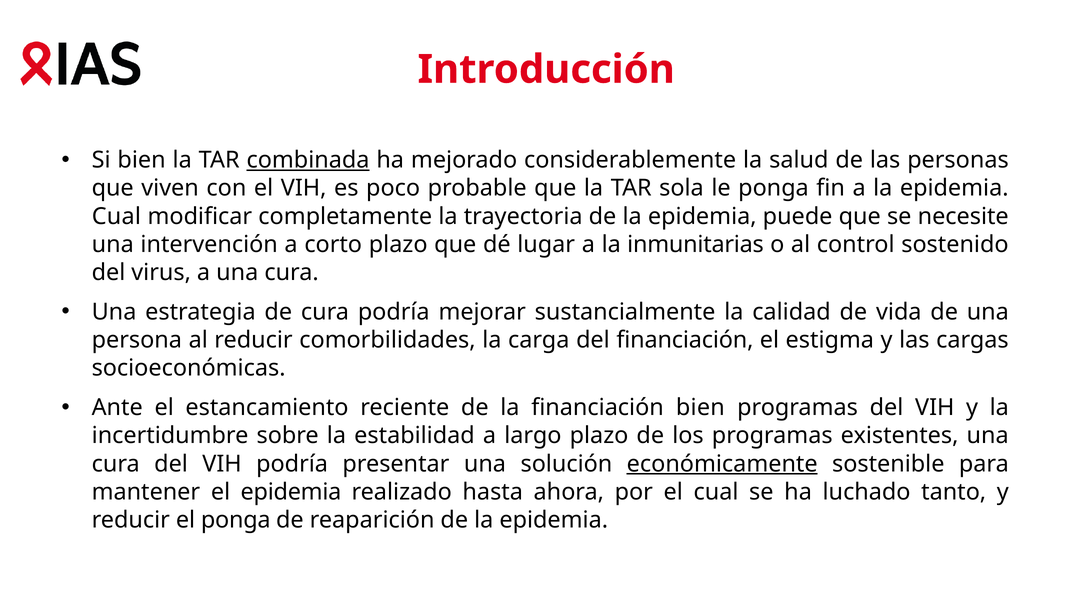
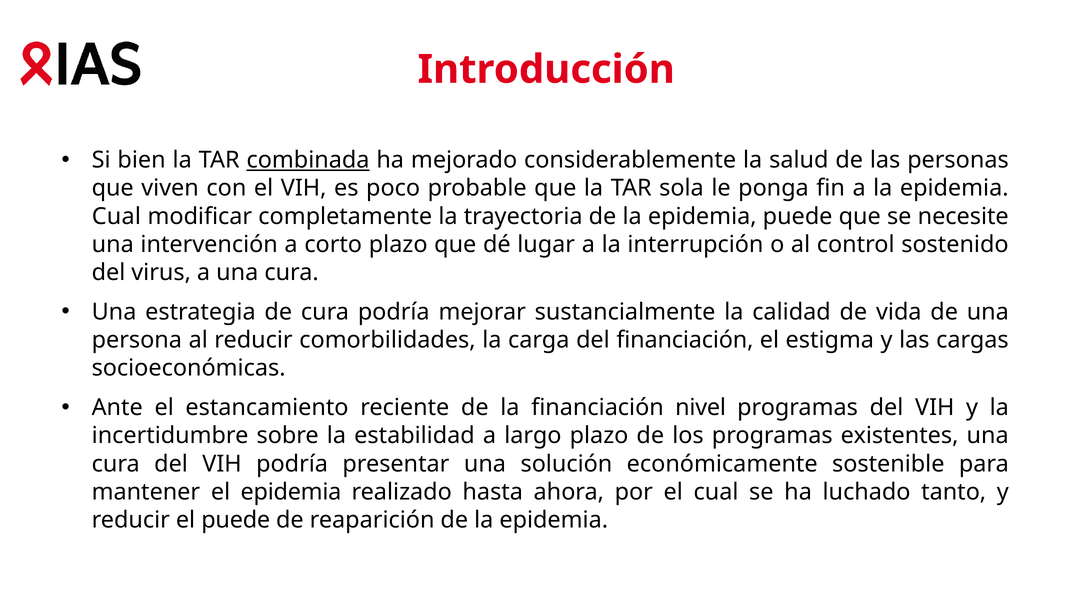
inmunitarias: inmunitarias -> interrupción (695, 245)
financiación bien: bien -> nivel (701, 408)
económicamente underline: present -> none (722, 464)
el ponga: ponga -> puede (236, 520)
